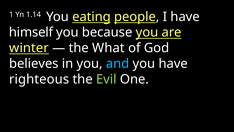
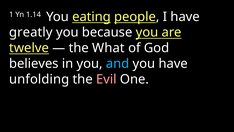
himself: himself -> greatly (31, 32)
winter: winter -> twelve (29, 48)
righteous: righteous -> unfolding (39, 79)
Evil colour: light green -> pink (106, 79)
